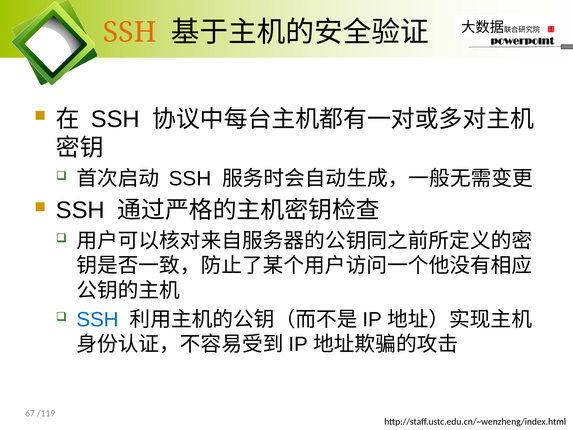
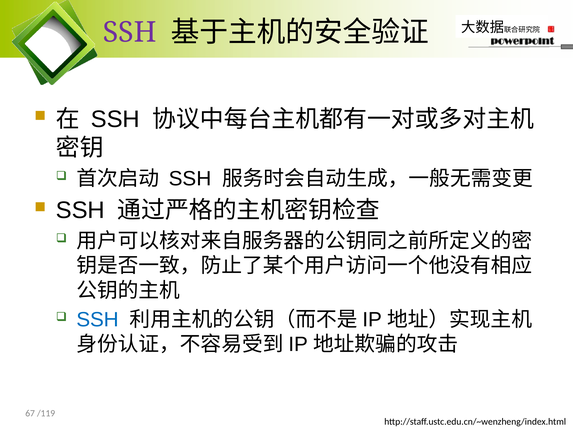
SSH colour: orange -> purple (130, 32)
